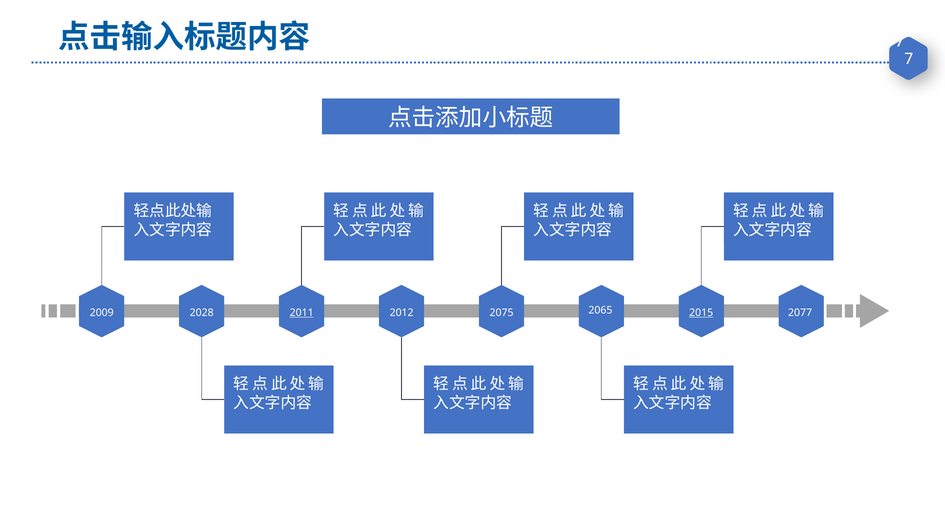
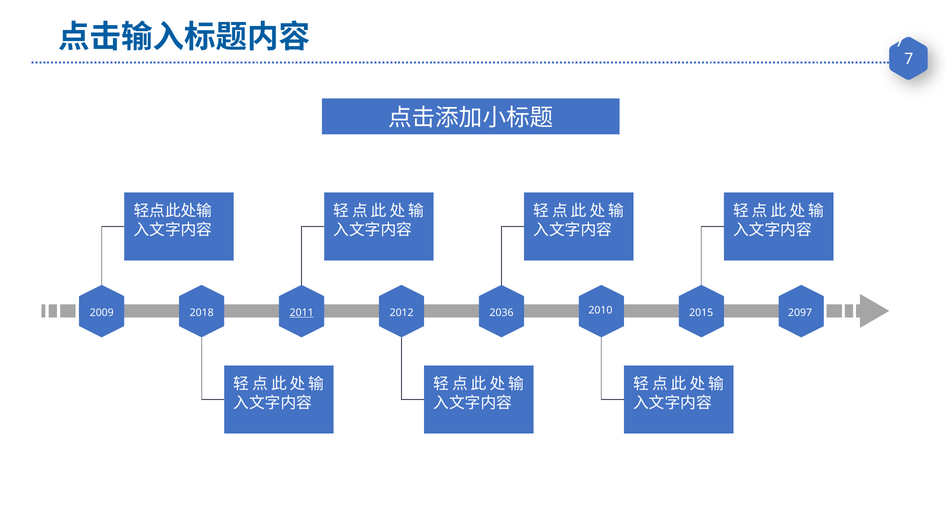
2065: 2065 -> 2010 (600, 310)
2028: 2028 -> 2018 (202, 312)
2075: 2075 -> 2036 (502, 312)
2015 underline: present -> none (701, 312)
2077: 2077 -> 2097 (800, 312)
